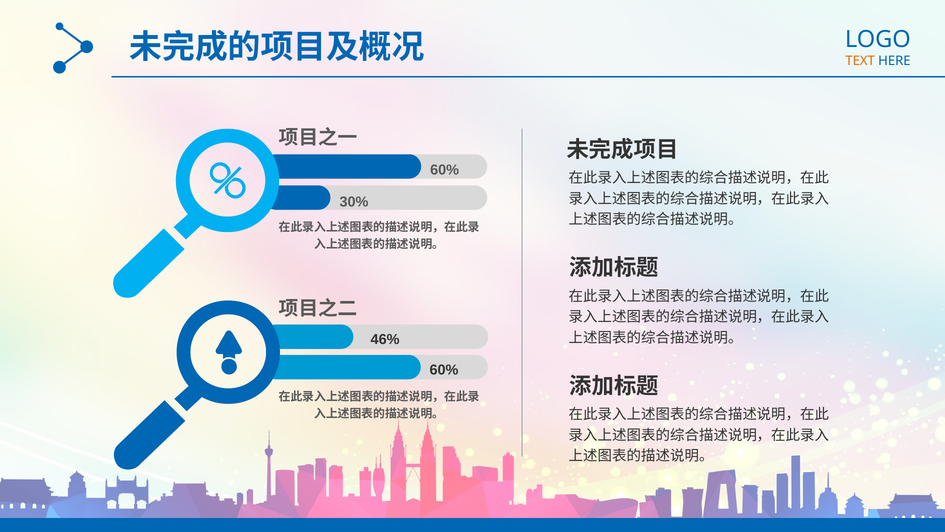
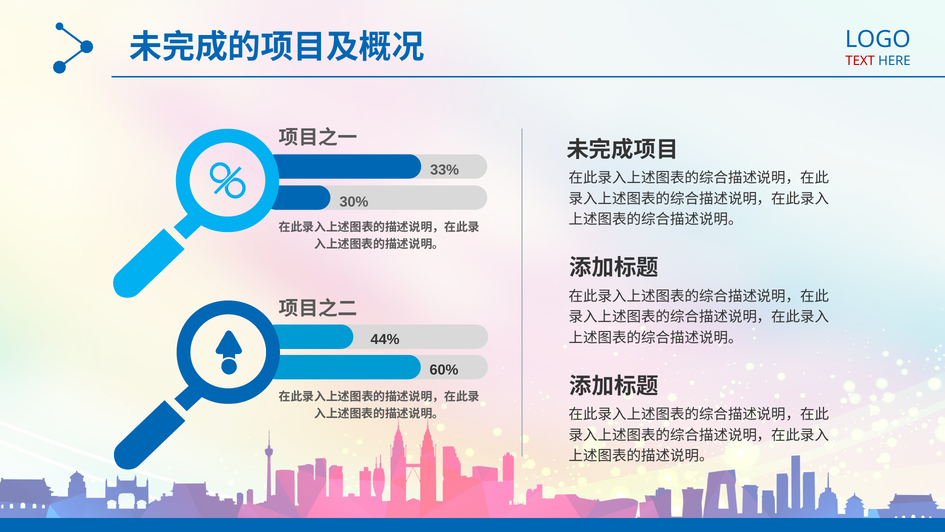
TEXT colour: orange -> red (860, 61)
60%: 60% -> 33% (445, 170)
46%: 46% -> 44% (385, 339)
